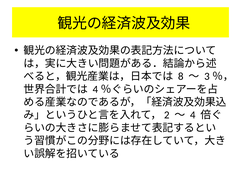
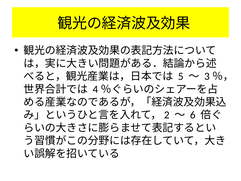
8: 8 -> 5 (181, 76)
4: 4 -> 6 (193, 115)
